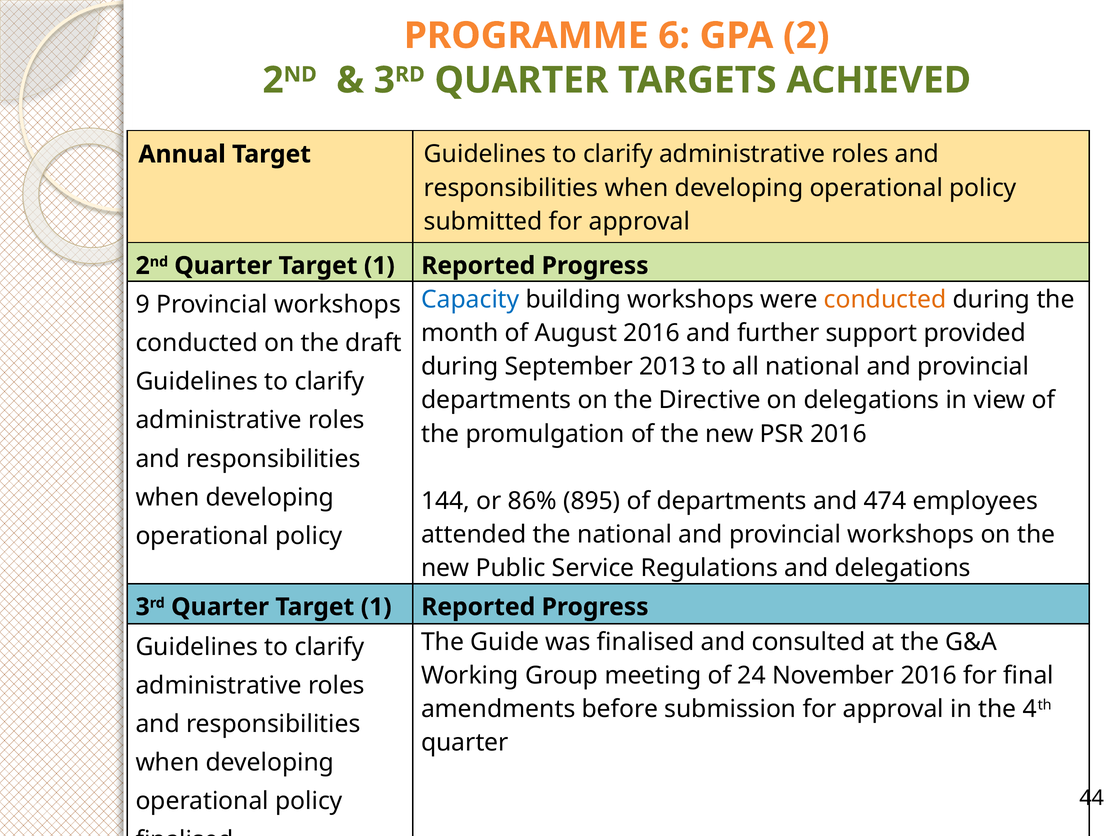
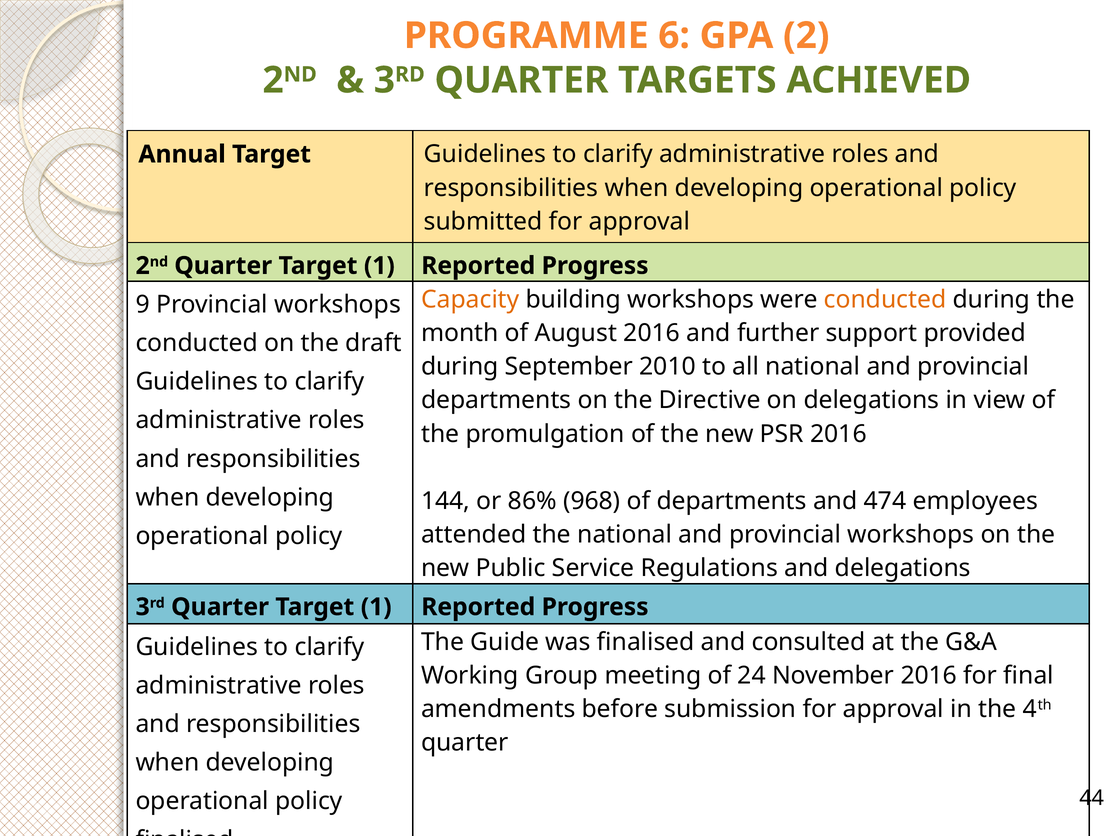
Capacity colour: blue -> orange (470, 299)
2013: 2013 -> 2010 (668, 367)
895: 895 -> 968 (592, 501)
